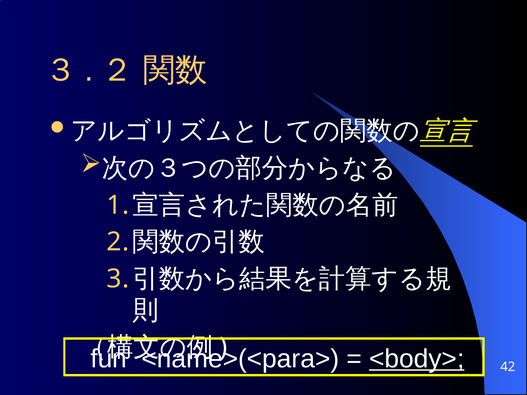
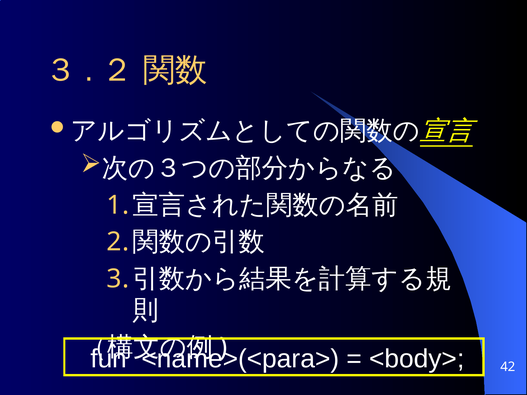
<body> underline: present -> none (417, 359)
